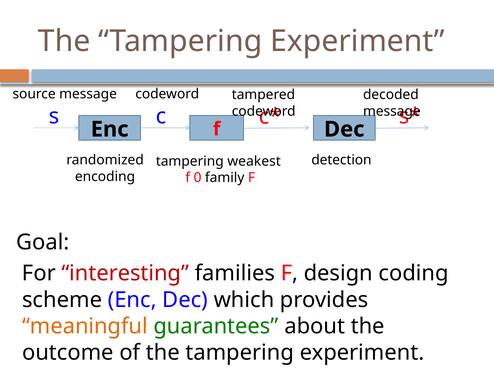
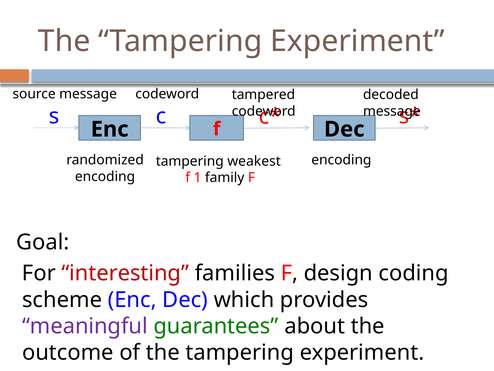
detection: detection -> encoding (341, 160)
0: 0 -> 1 (198, 177)
meaningful colour: orange -> purple (85, 326)
